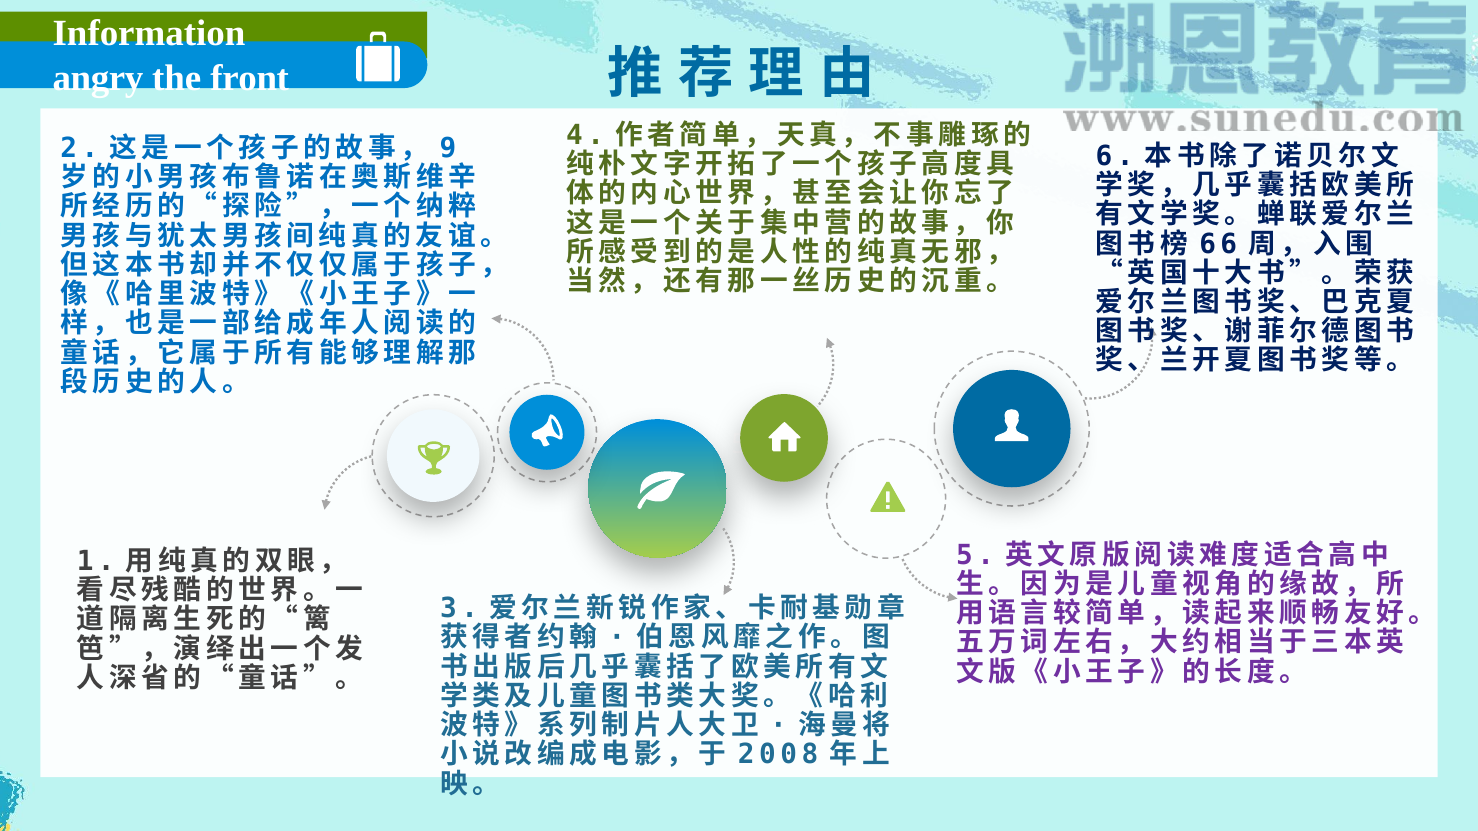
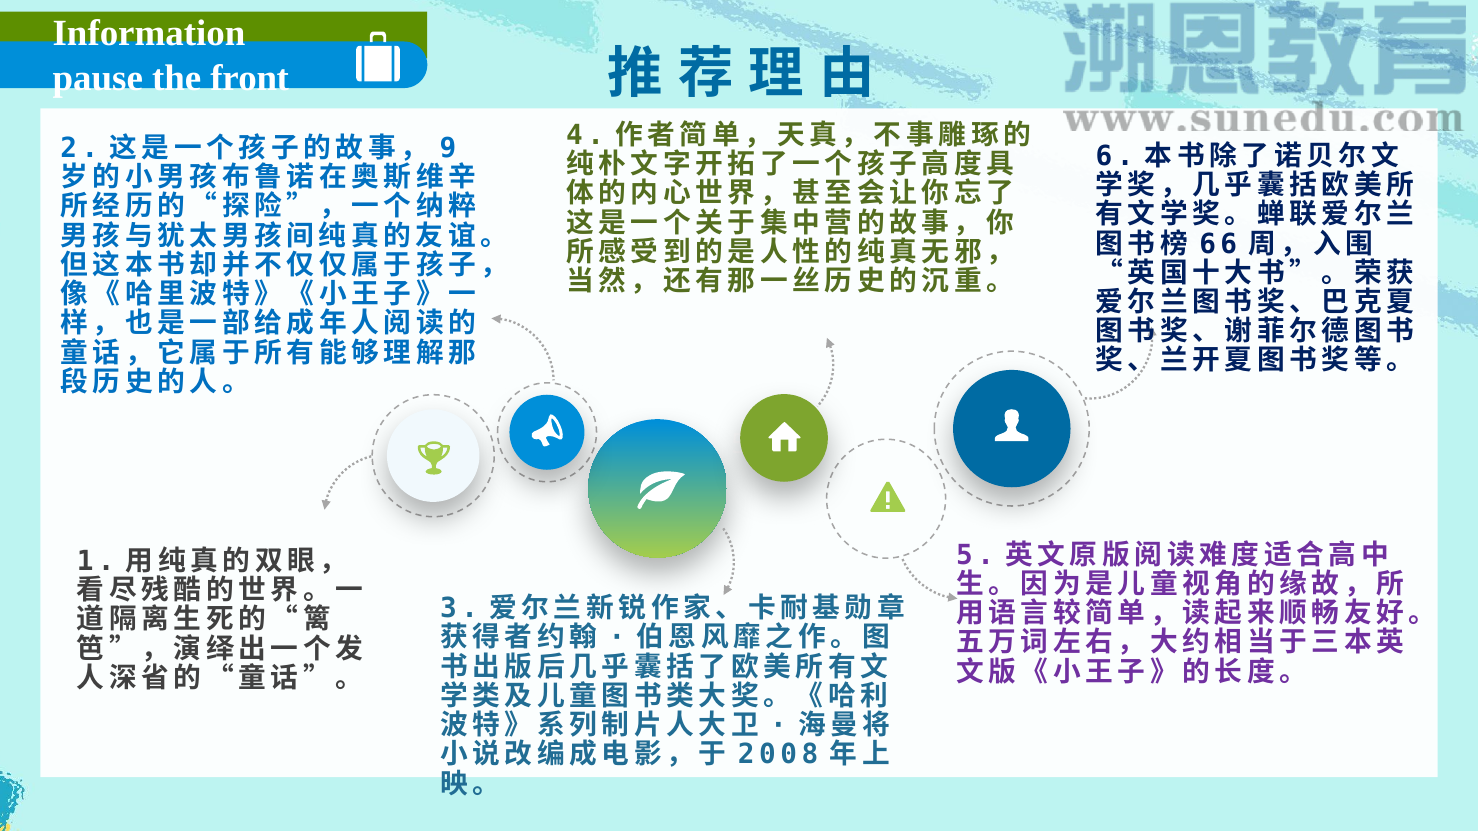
angry: angry -> pause (98, 78)
